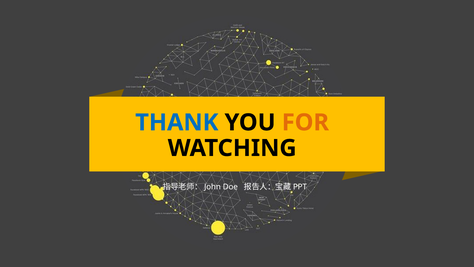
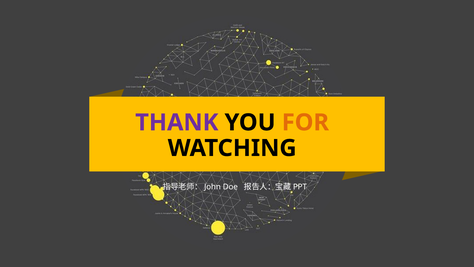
THANK colour: blue -> purple (177, 122)
